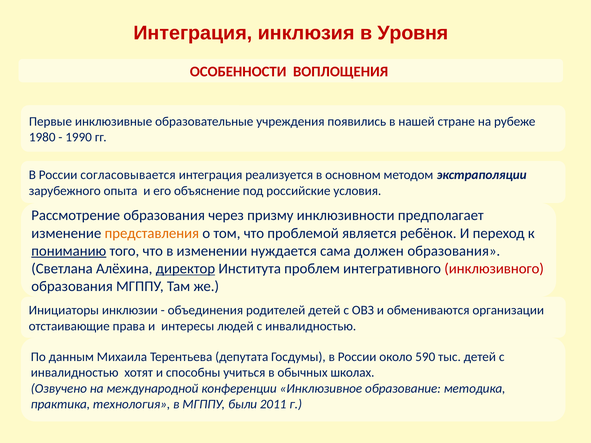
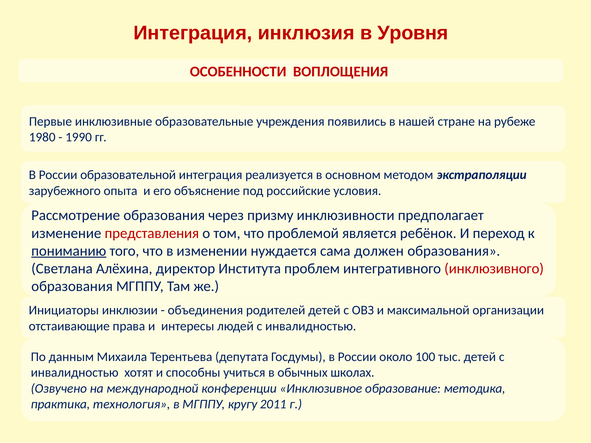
согласовывается: согласовывается -> образовательной (128, 175)
представления colour: orange -> red (152, 233)
директор underline: present -> none (185, 269)
обмениваются: обмениваются -> максимальной (428, 310)
590: 590 -> 100 (425, 357)
были: были -> кругу (243, 404)
